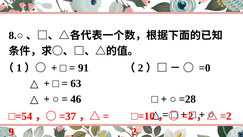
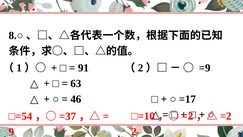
=0: =0 -> =9 (205, 68)
=28: =28 -> =17 (187, 99)
